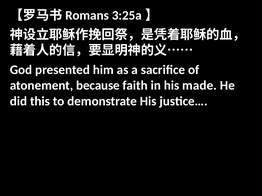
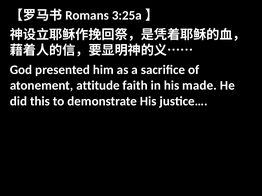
because: because -> attitude (98, 86)
